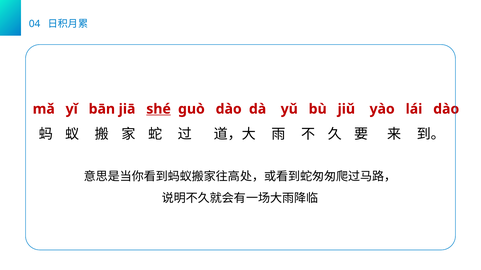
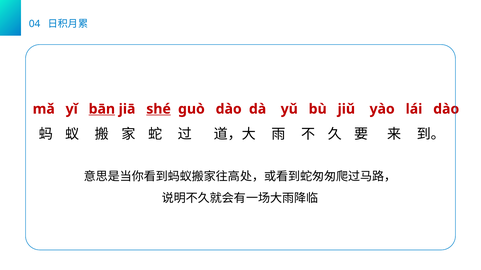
bān underline: none -> present (102, 109)
